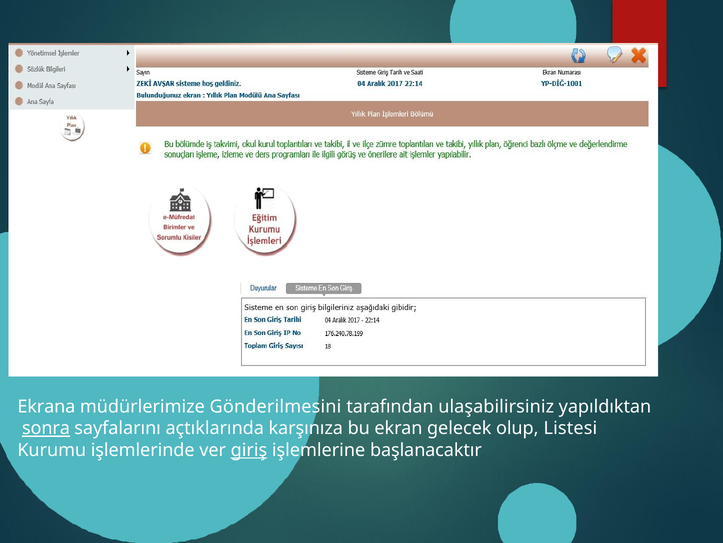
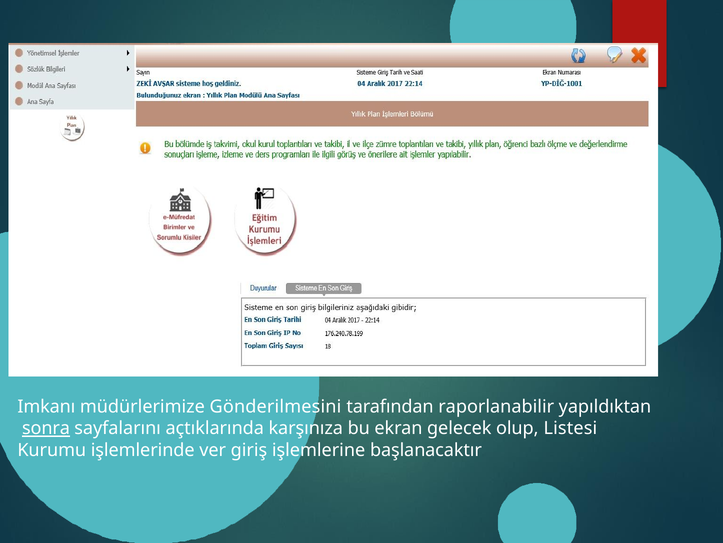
Ekrana: Ekrana -> Imkanı (46, 406)
ulaşabilirsiniz: ulaşabilirsiniz -> raporlanabilir (496, 406)
giriş underline: present -> none (249, 450)
